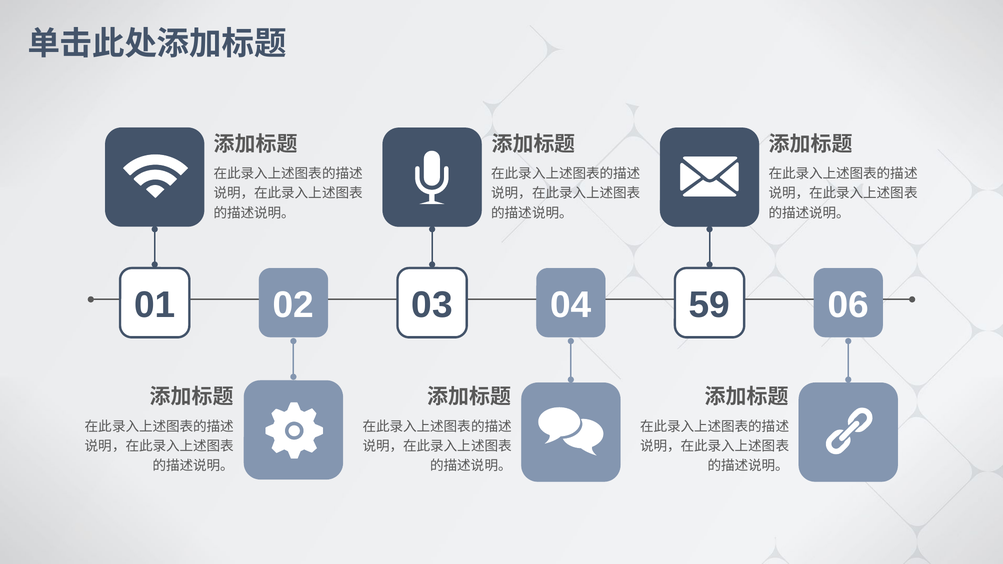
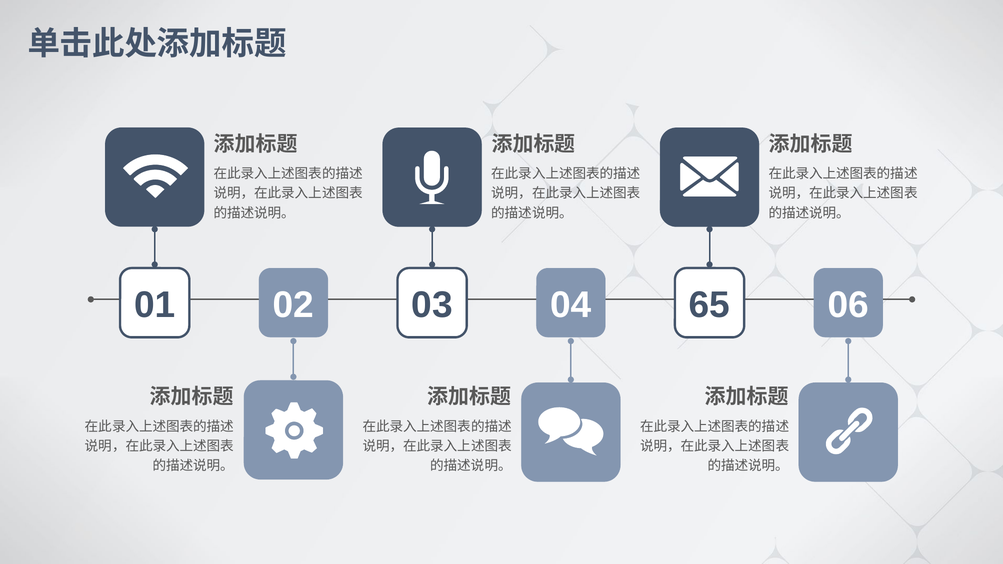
59: 59 -> 65 (709, 305)
